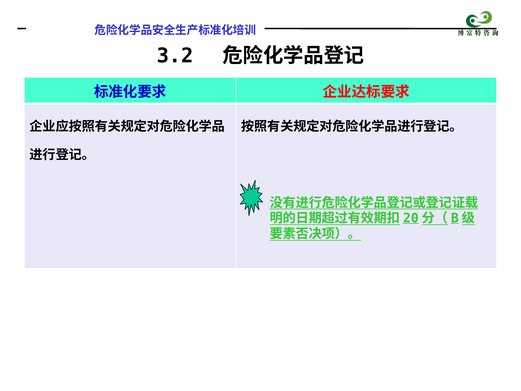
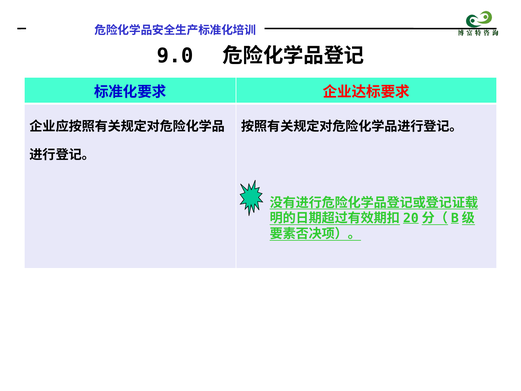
3.2: 3.2 -> 9.0 (175, 56)
